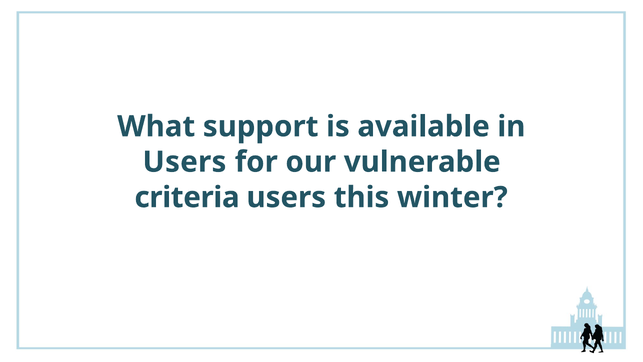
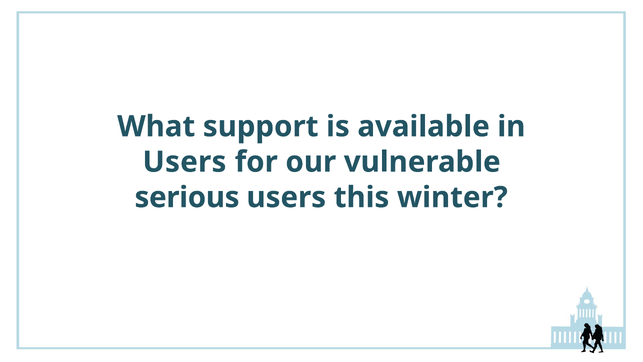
criteria: criteria -> serious (187, 197)
